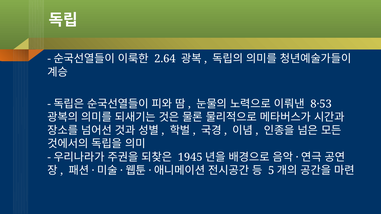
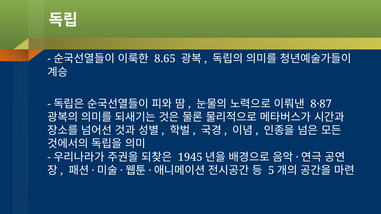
2.64: 2.64 -> 8.65 (165, 59)
8·53: 8·53 -> 8·87 (321, 104)
